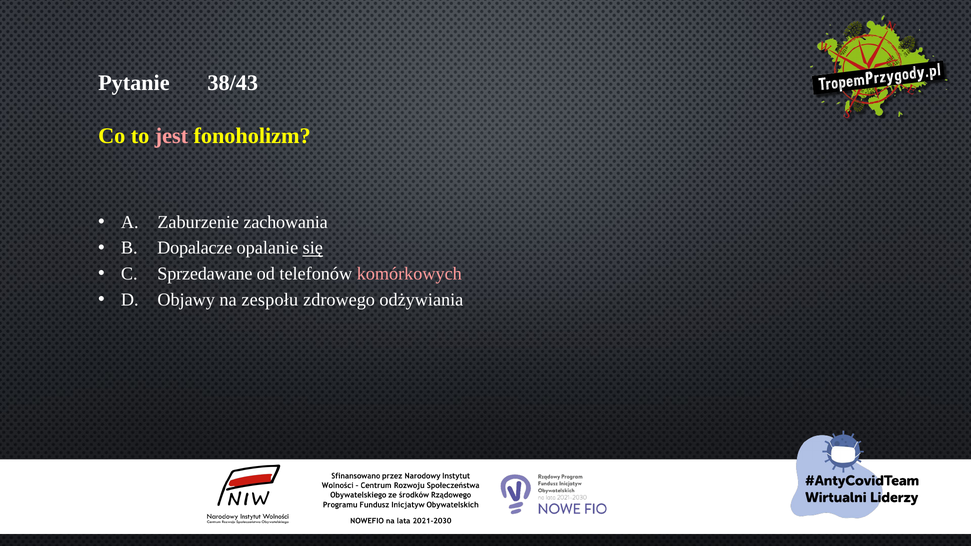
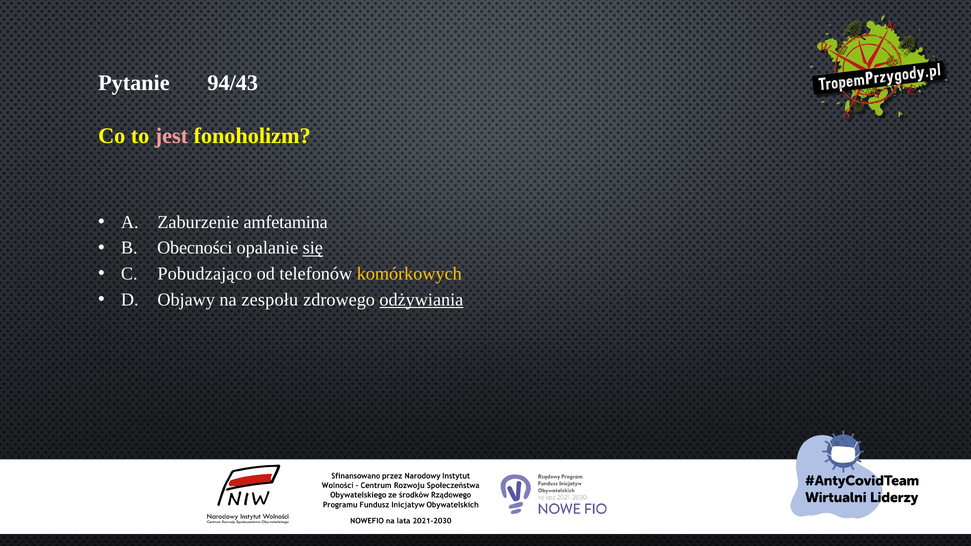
38/43: 38/43 -> 94/43 (233, 83)
zachowania: zachowania -> amfetamina (286, 222)
Dopalacze: Dopalacze -> Obecności (195, 248)
Sprzedawane: Sprzedawane -> Pobudzająco (205, 274)
komórkowych colour: pink -> yellow (409, 274)
odżywiania underline: none -> present (421, 300)
